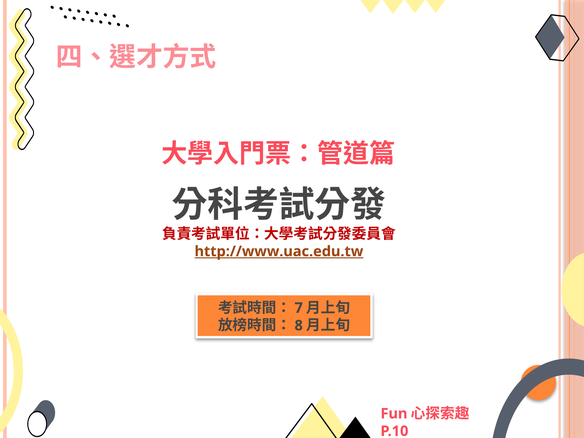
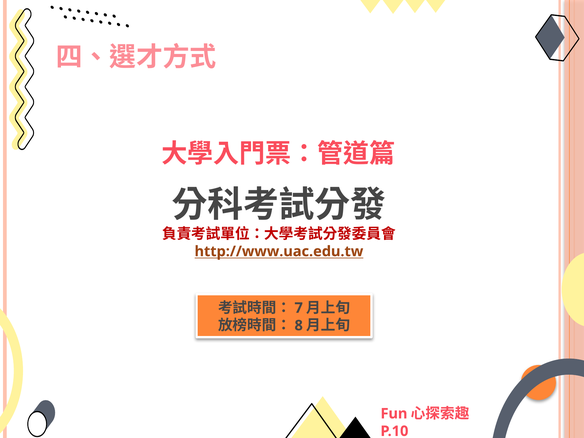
http://www.uac.edu.tw underline: present -> none (279, 251)
